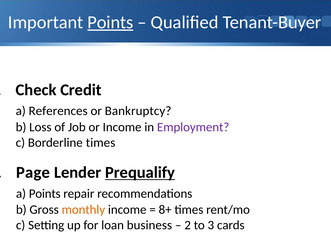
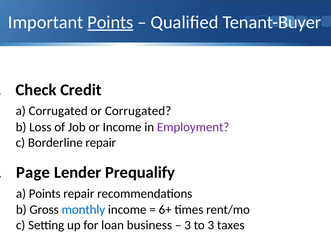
a References: References -> Corrugated (58, 111)
or Bankruptcy: Bankruptcy -> Corrugated (138, 111)
Borderline times: times -> repair (101, 143)
Prequalify underline: present -> none (140, 173)
monthly colour: orange -> blue (83, 210)
8+: 8+ -> 6+ (165, 210)
2: 2 -> 3 (188, 225)
cards: cards -> taxes (231, 225)
